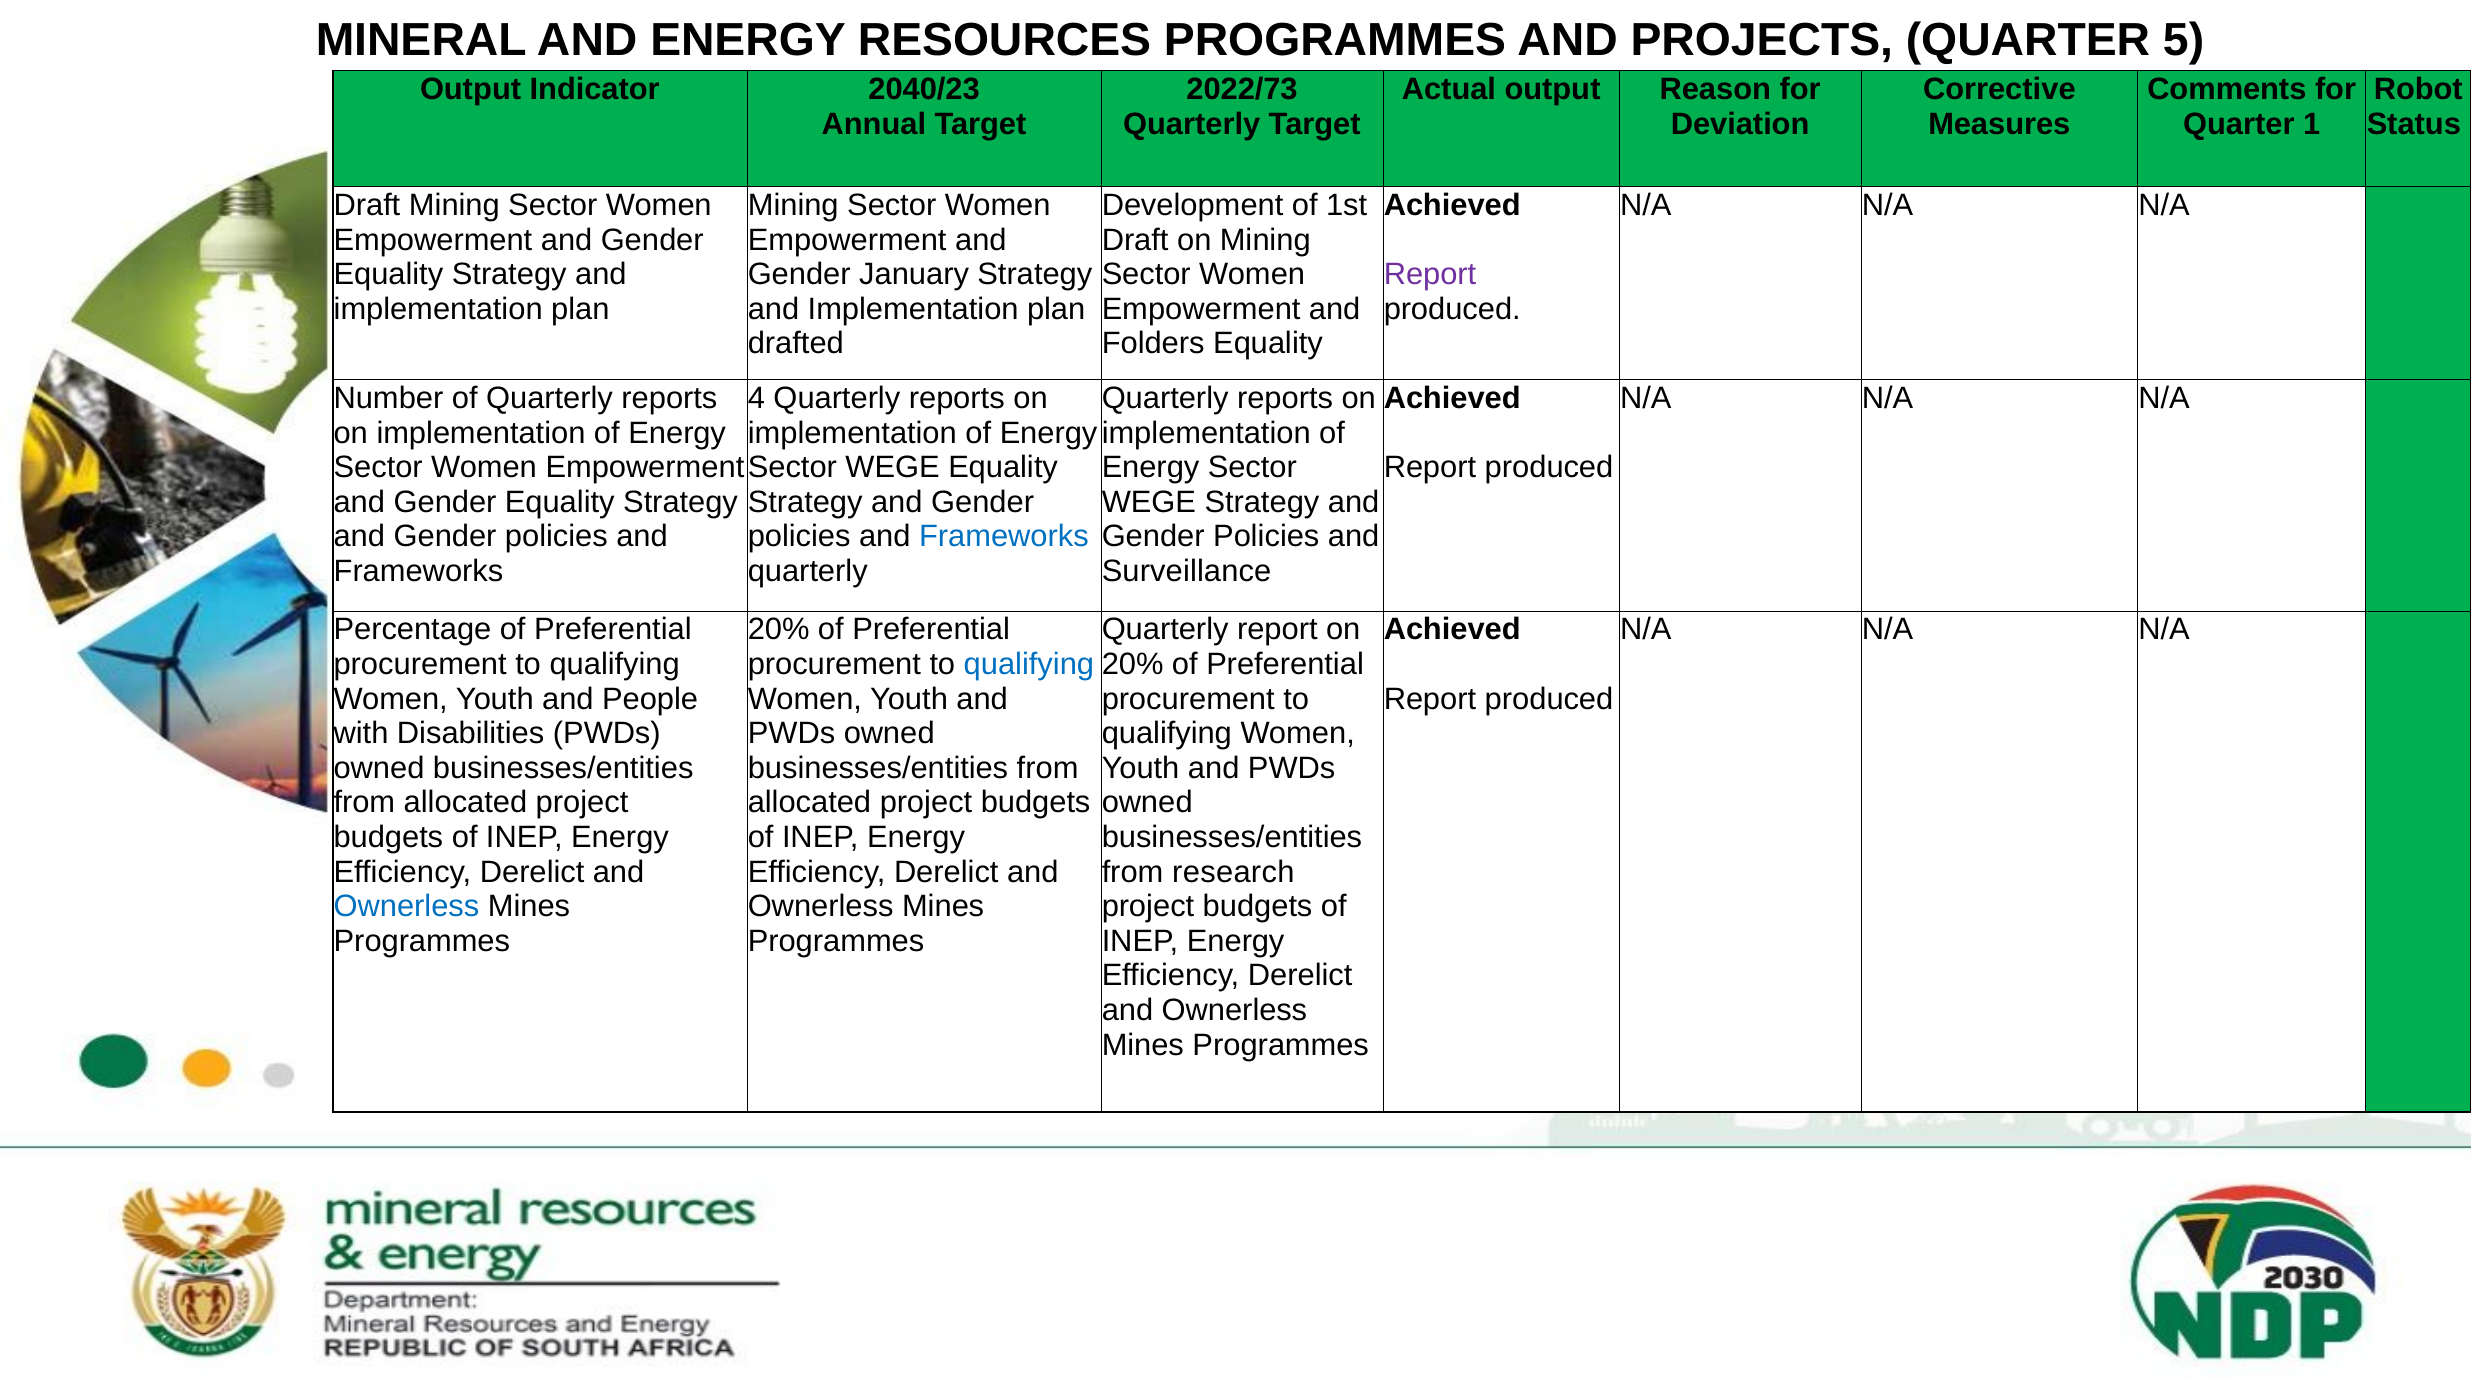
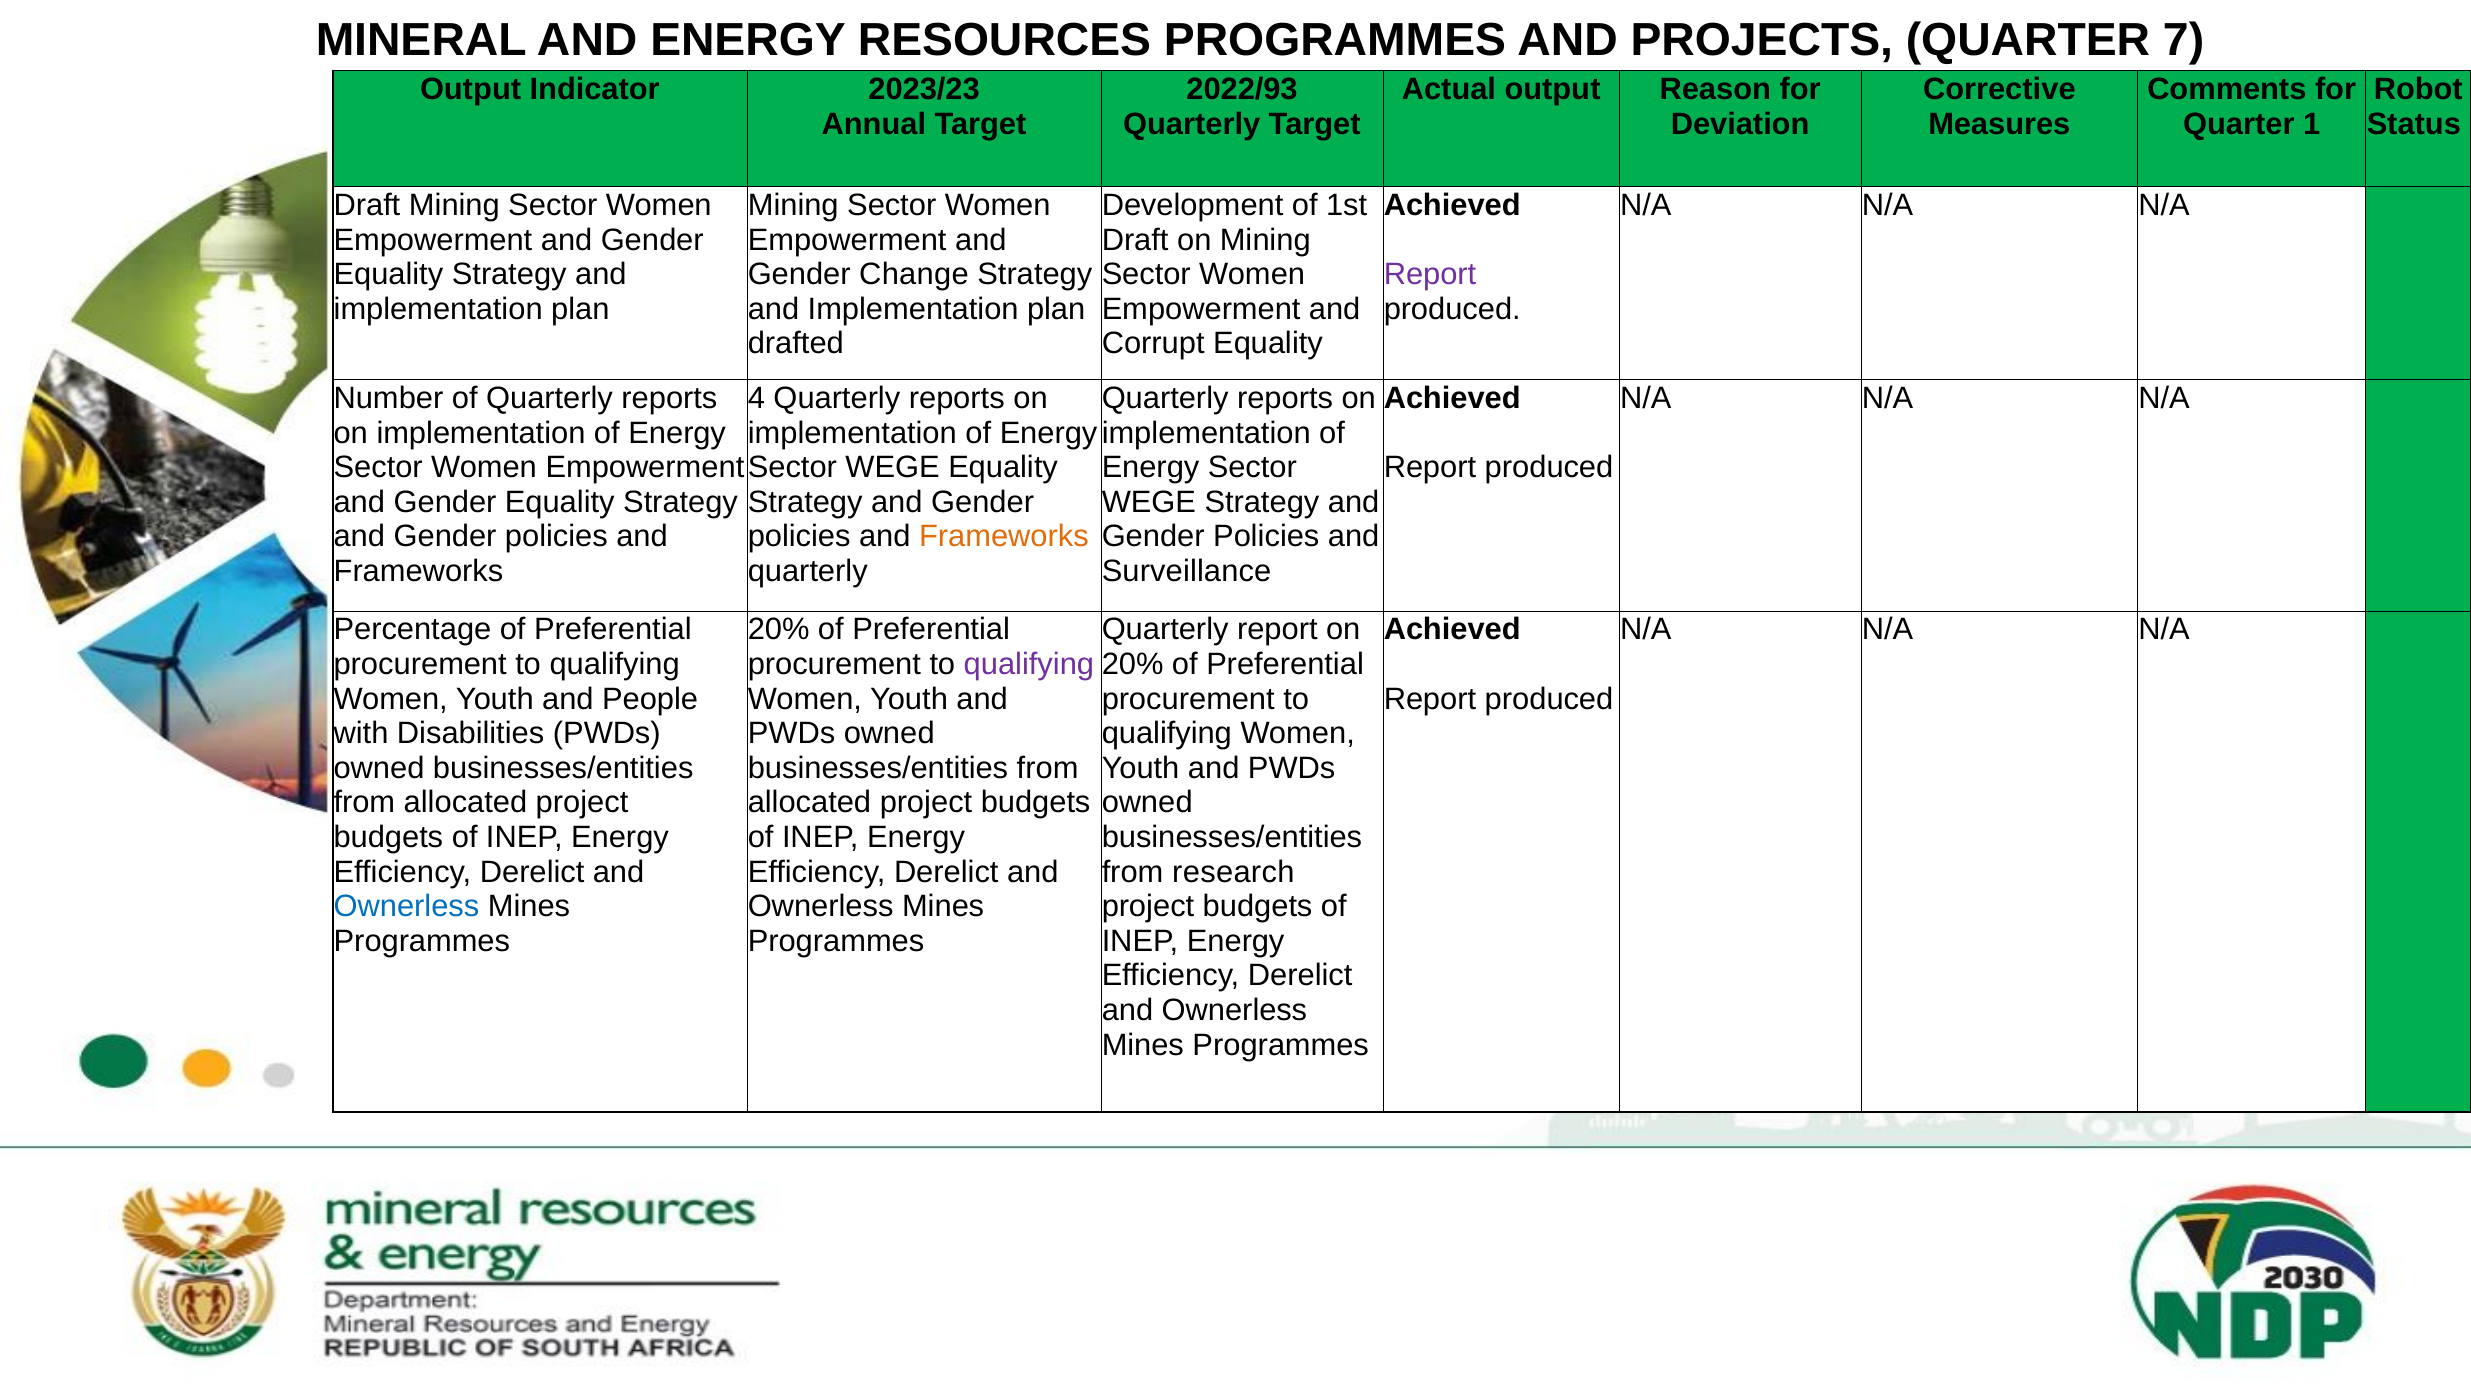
5: 5 -> 7 (2184, 40)
2040/23: 2040/23 -> 2023/23 (924, 89)
2022/73: 2022/73 -> 2022/93 (1242, 89)
January: January -> Change (914, 275)
Folders: Folders -> Corrupt (1153, 344)
Frameworks colour: blue -> orange (1004, 537)
qualifying colour: blue -> purple (1029, 664)
